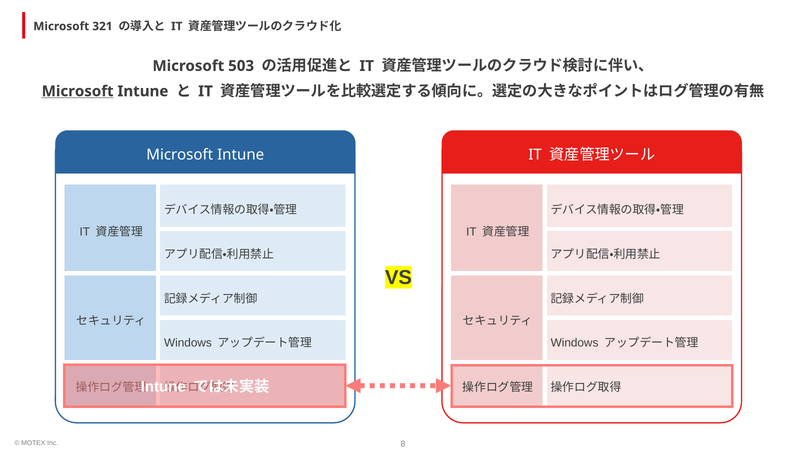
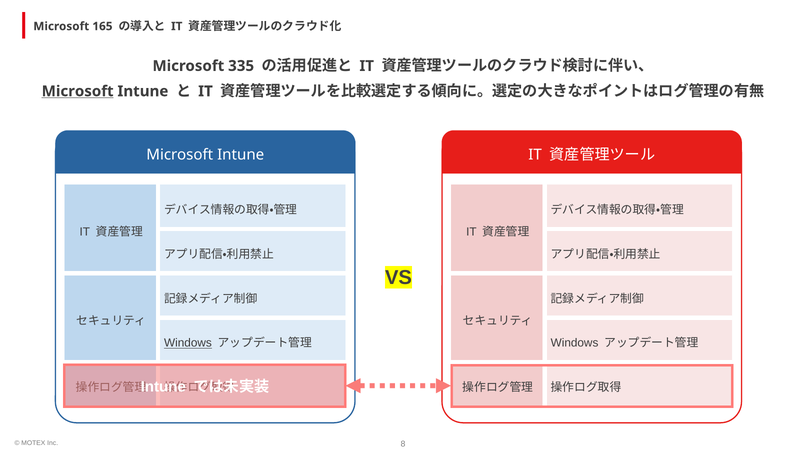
321: 321 -> 165 (102, 26)
503: 503 -> 335 (241, 66)
Windows underline: none -> present (188, 343)
